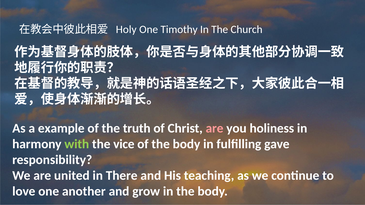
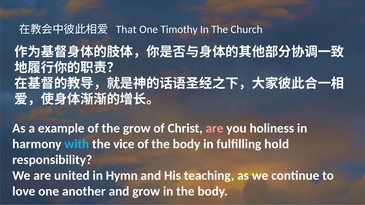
Holy: Holy -> That (126, 29)
the truth: truth -> grow (137, 128)
with colour: light green -> light blue (77, 144)
gave: gave -> hold (277, 144)
There: There -> Hymn (122, 176)
